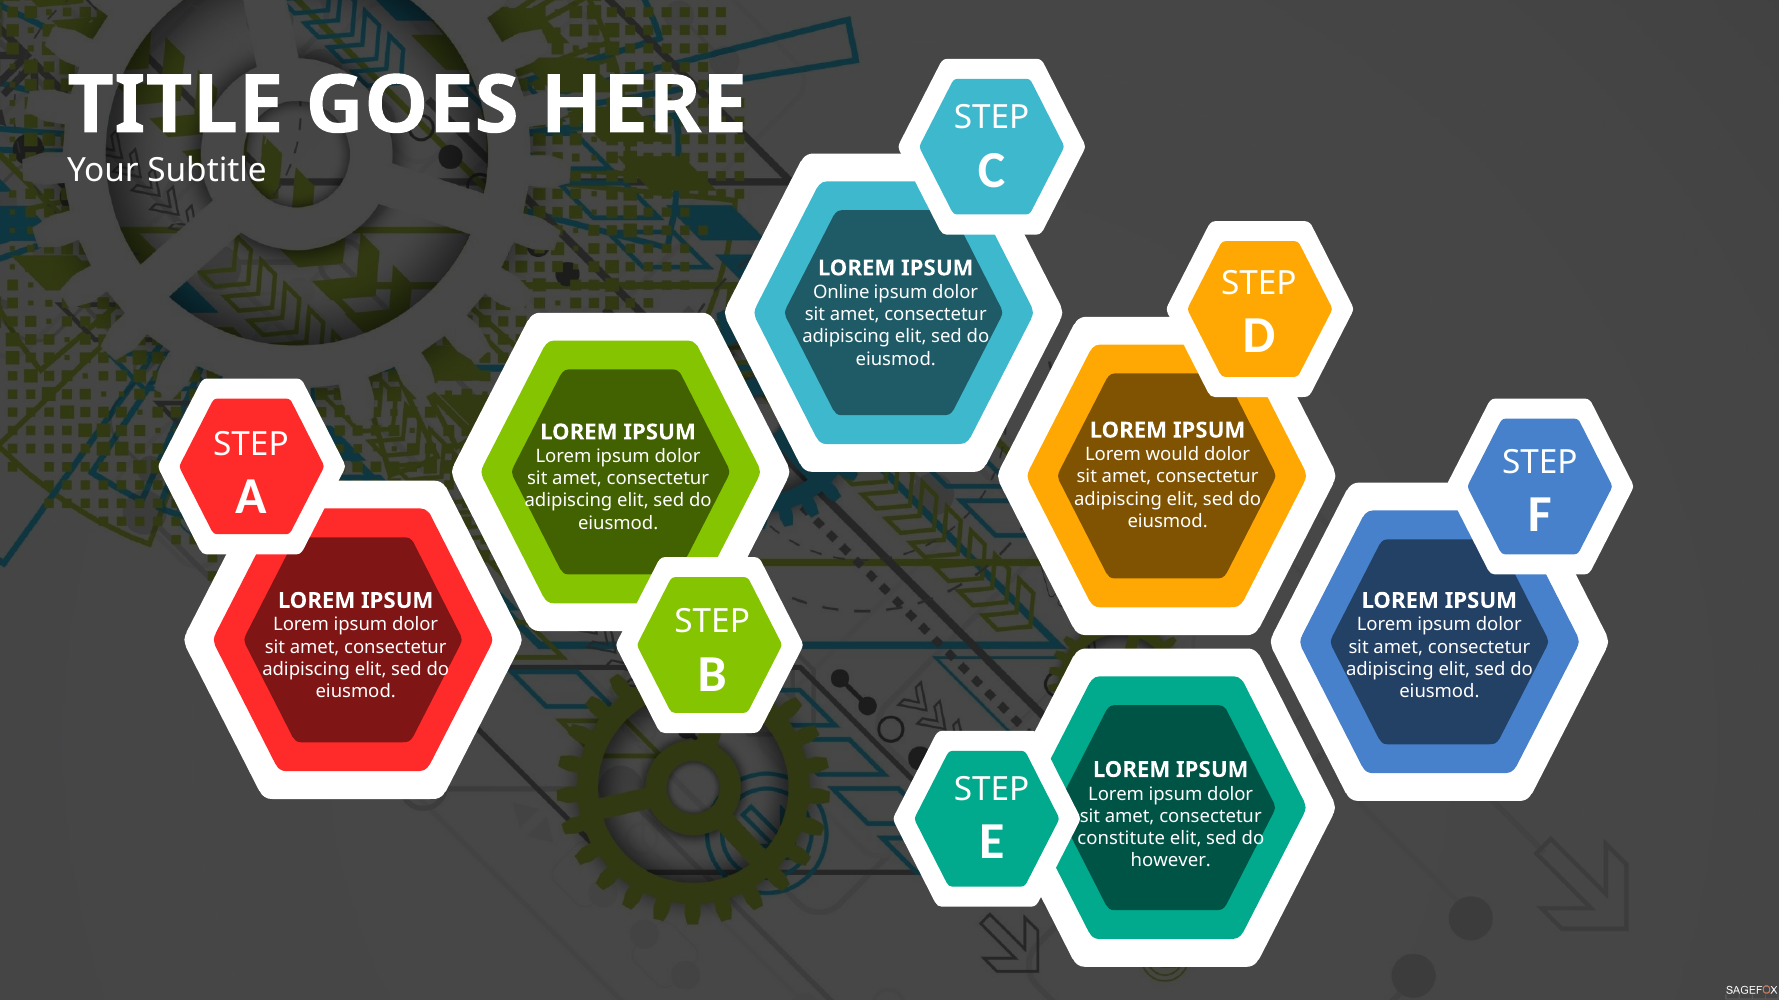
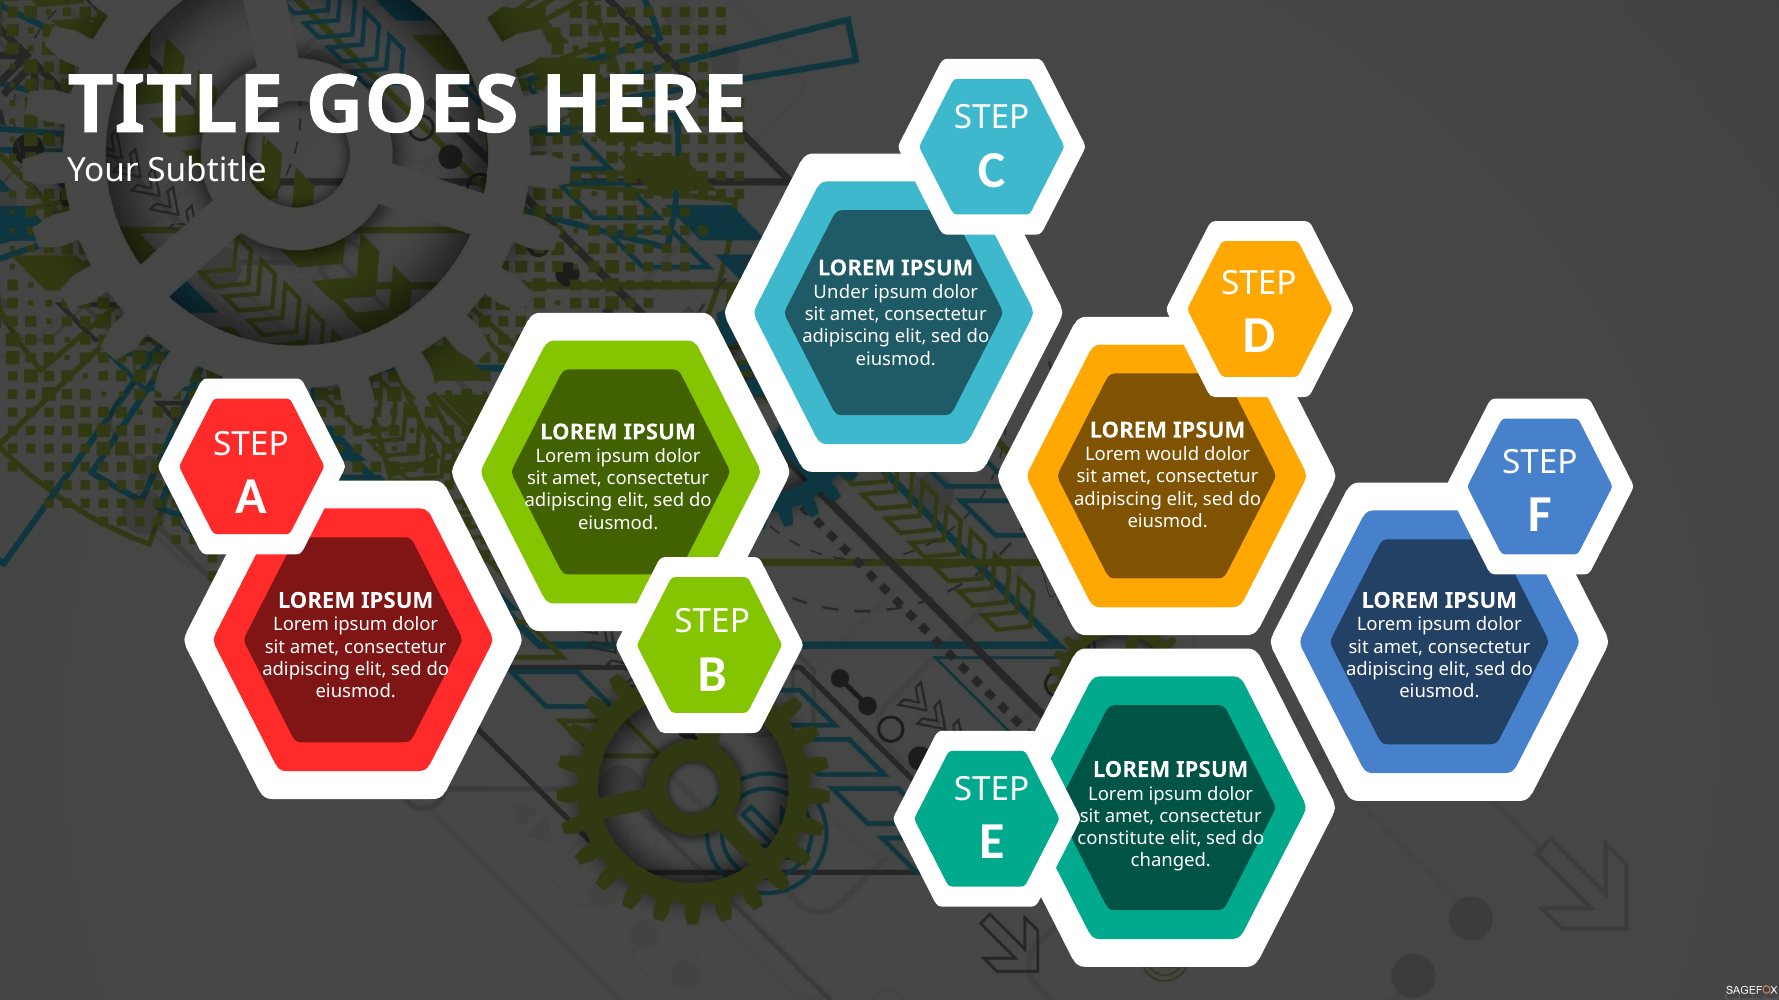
Online: Online -> Under (841, 293)
however: however -> changed (1171, 861)
